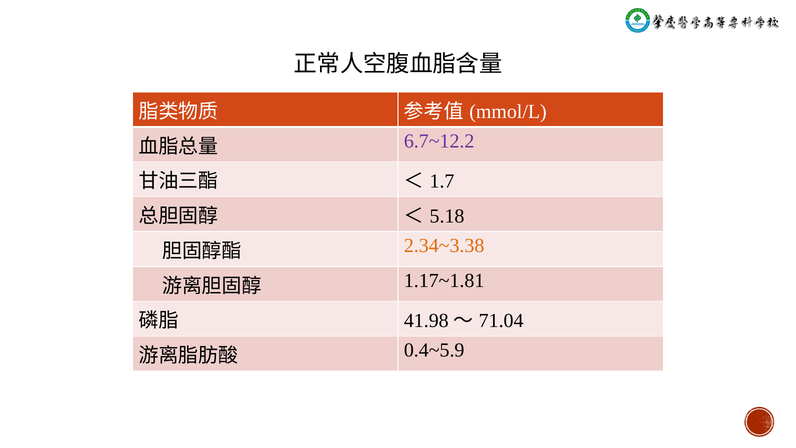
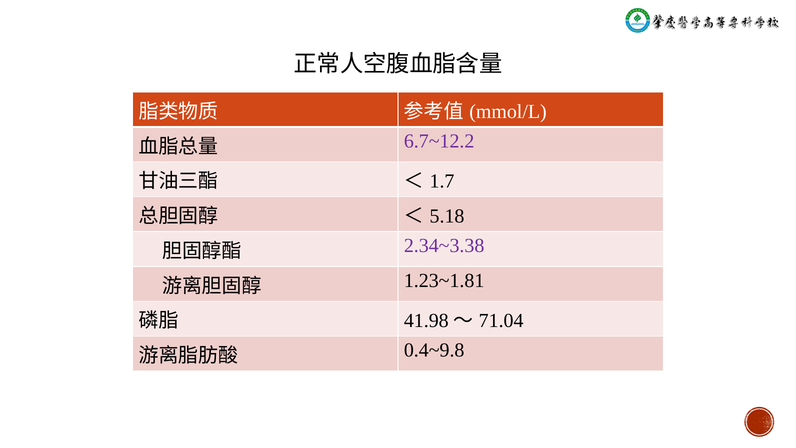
2.34~3.38 colour: orange -> purple (444, 246)
1.17~1.81: 1.17~1.81 -> 1.23~1.81 (444, 280)
0.4~5.9: 0.4~5.9 -> 0.4~9.8 (434, 350)
